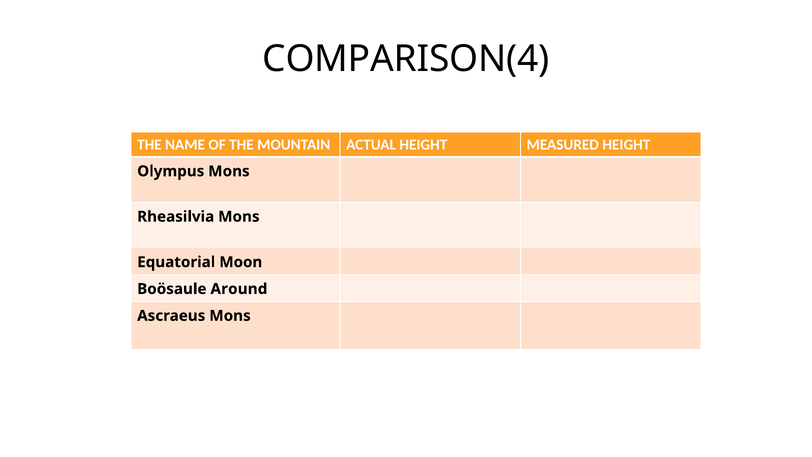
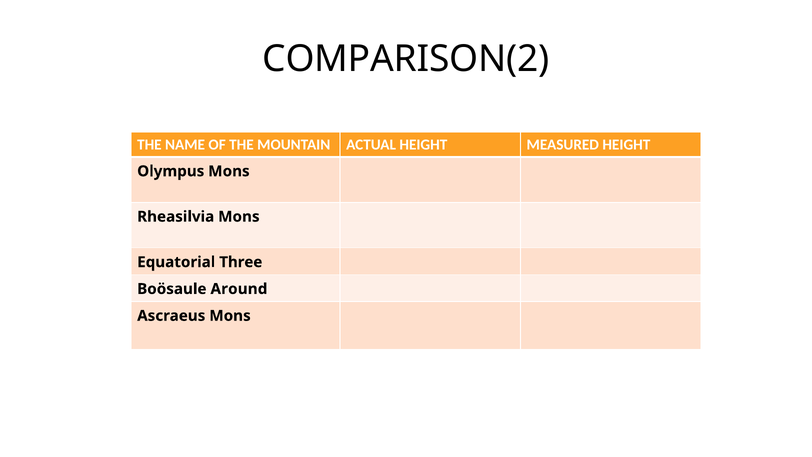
COMPARISON(4: COMPARISON(4 -> COMPARISON(2 (406, 59)
Moon: Moon -> Three (241, 262)
